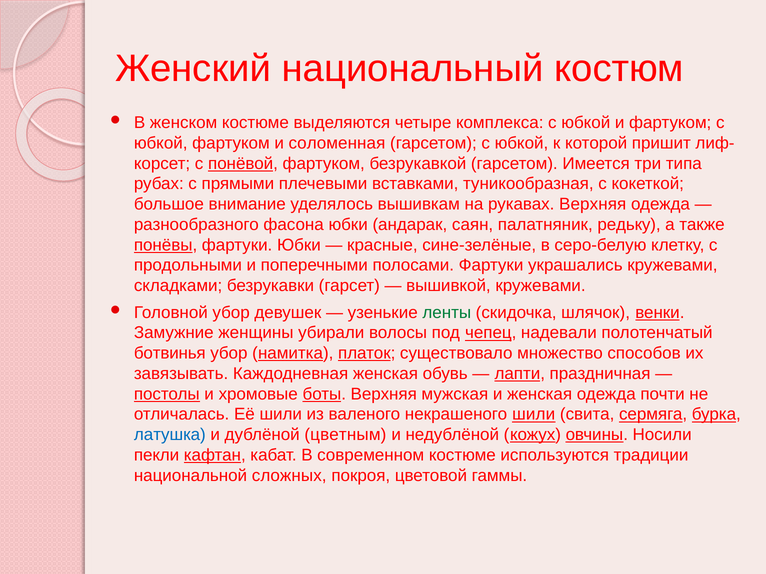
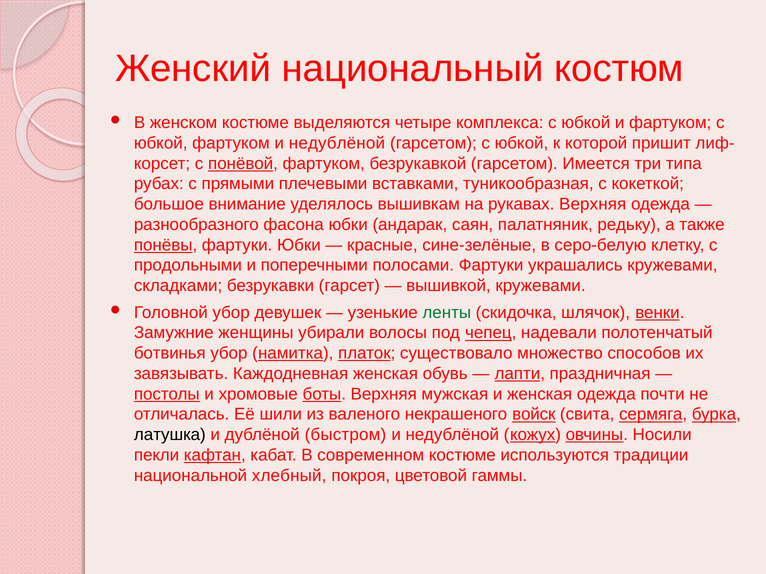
фартуком и соломенная: соломенная -> недублёной (337, 143)
некрашеного шили: шили -> войск (534, 415)
латушка colour: blue -> black (170, 435)
цветным: цветным -> быстром (345, 435)
сложных: сложных -> хлебный (289, 476)
